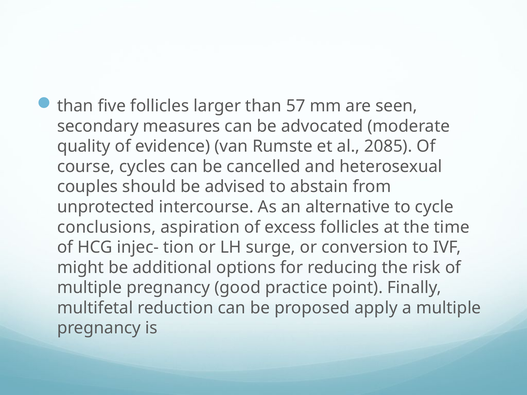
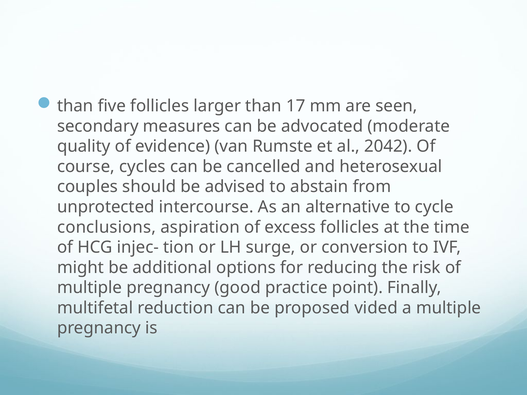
57: 57 -> 17 (296, 106)
2085: 2085 -> 2042 (388, 147)
apply: apply -> vided (376, 308)
